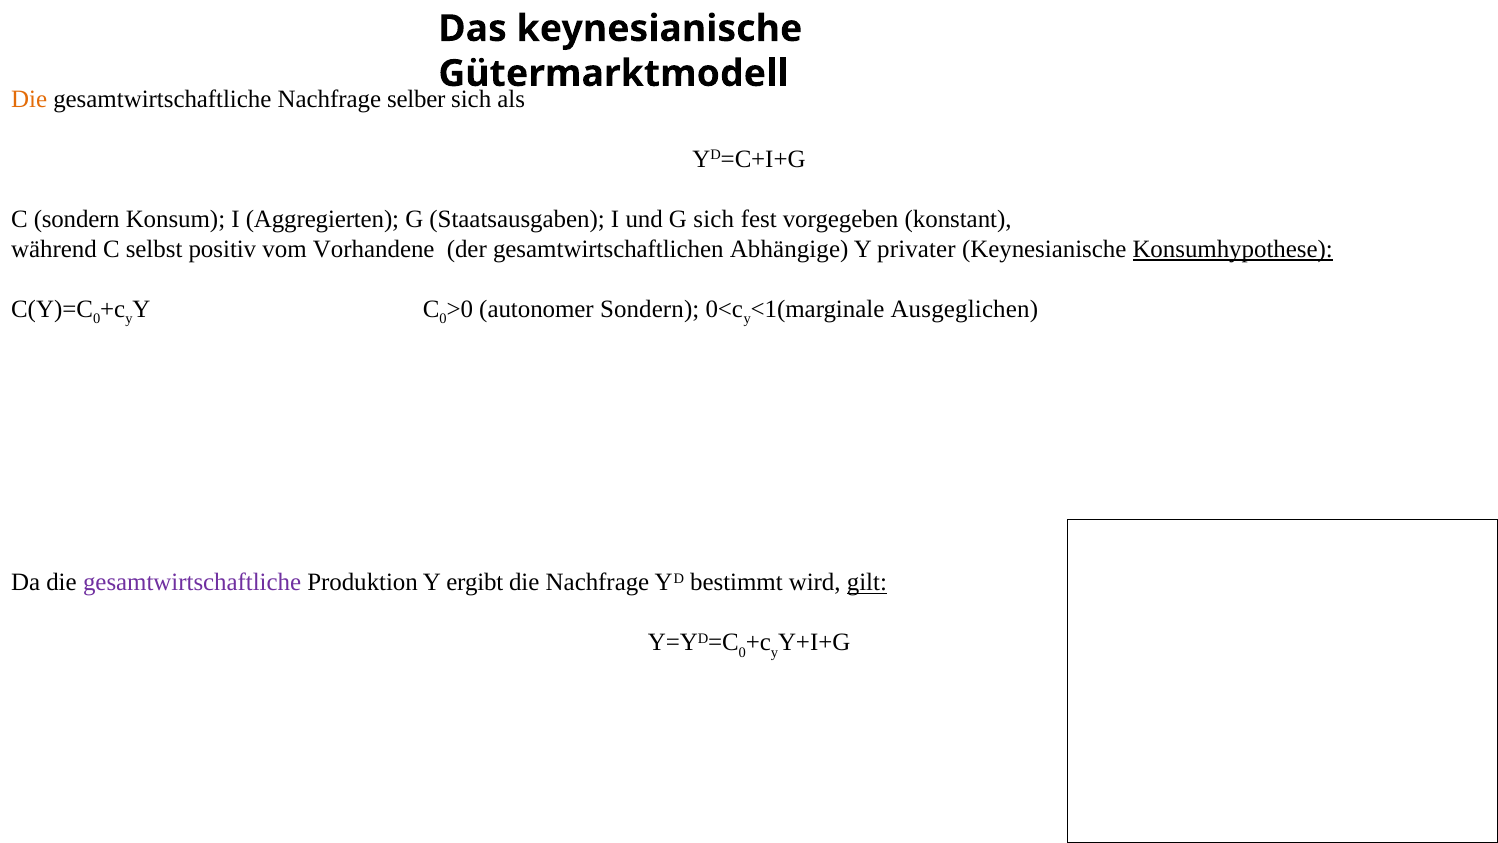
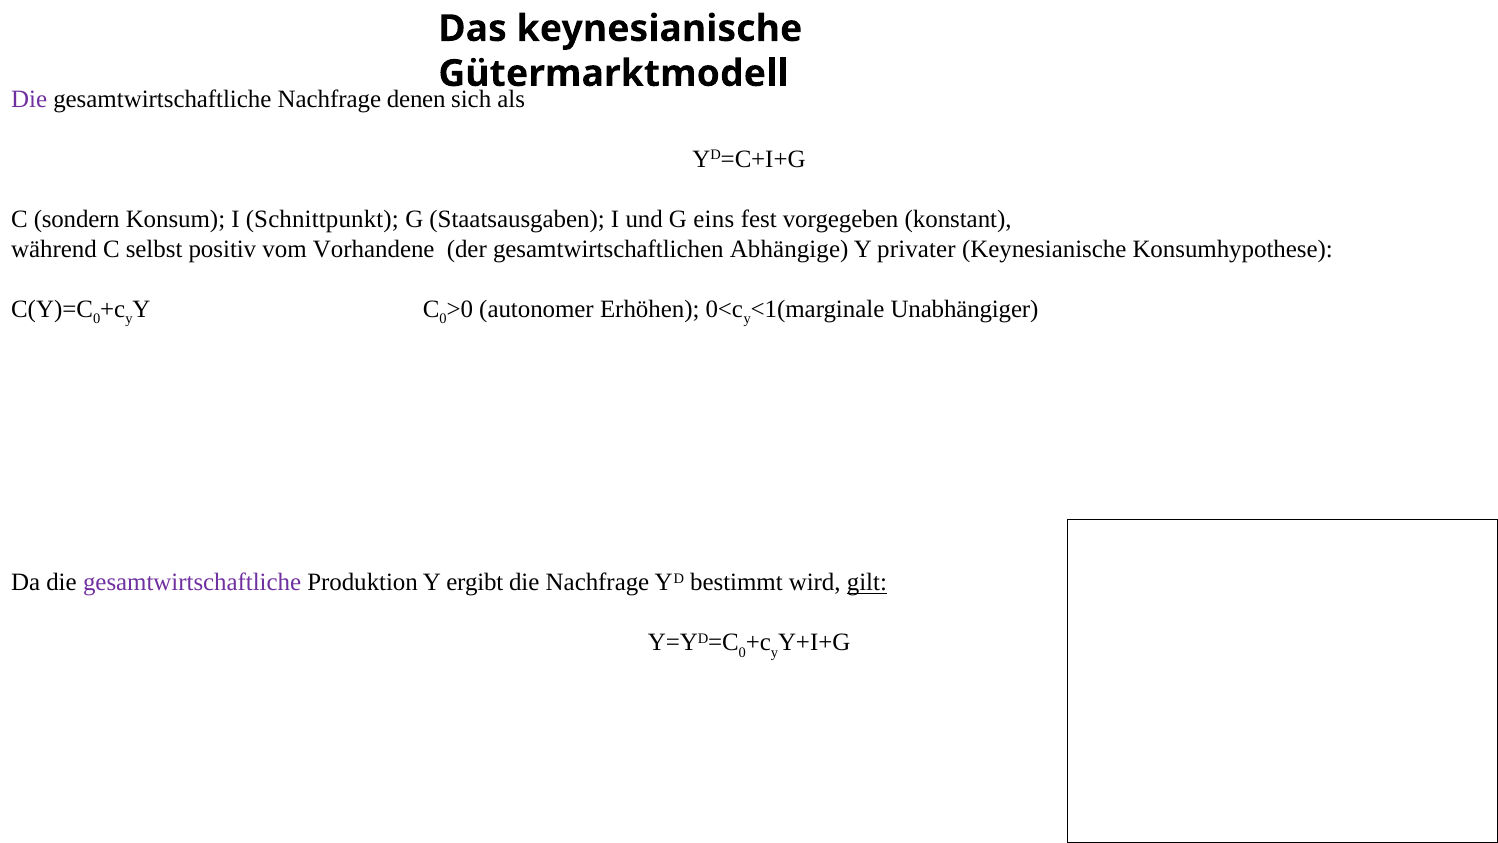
Die colour: orange -> purple (29, 99)
selber: selber -> denen (416, 99)
Aggregierten: Aggregierten -> Schnittpunkt (322, 219)
G sich: sich -> eins (714, 219)
Konsumhypothese underline: present -> none (1233, 249)
autonomer Sondern: Sondern -> Erhöhen (650, 309)
Ausgeglichen: Ausgeglichen -> Unabhängiger (964, 309)
